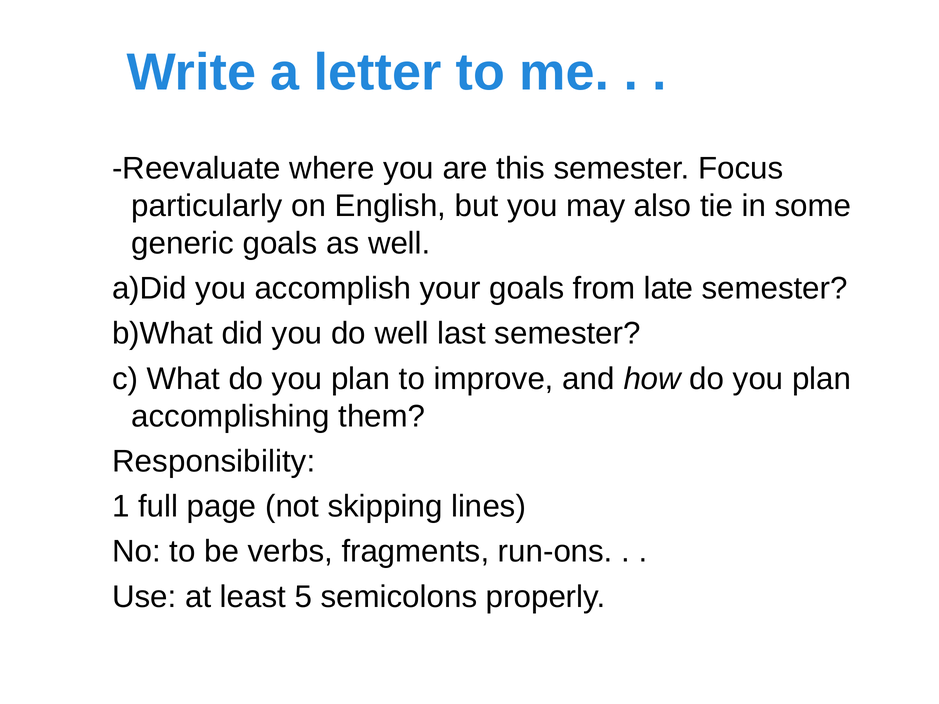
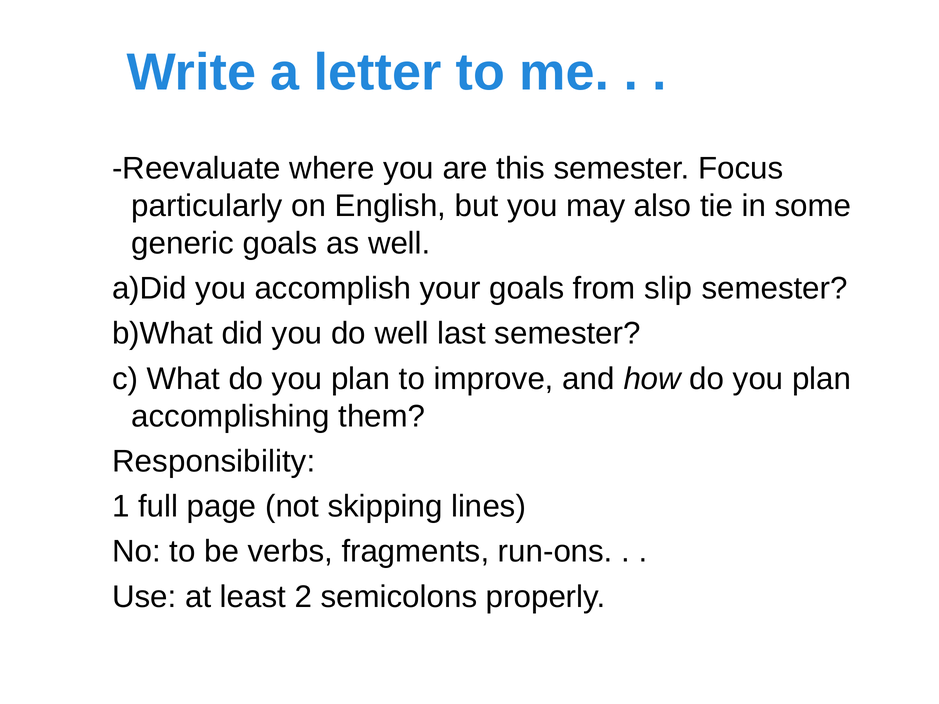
late: late -> slip (668, 289)
5: 5 -> 2 (303, 597)
